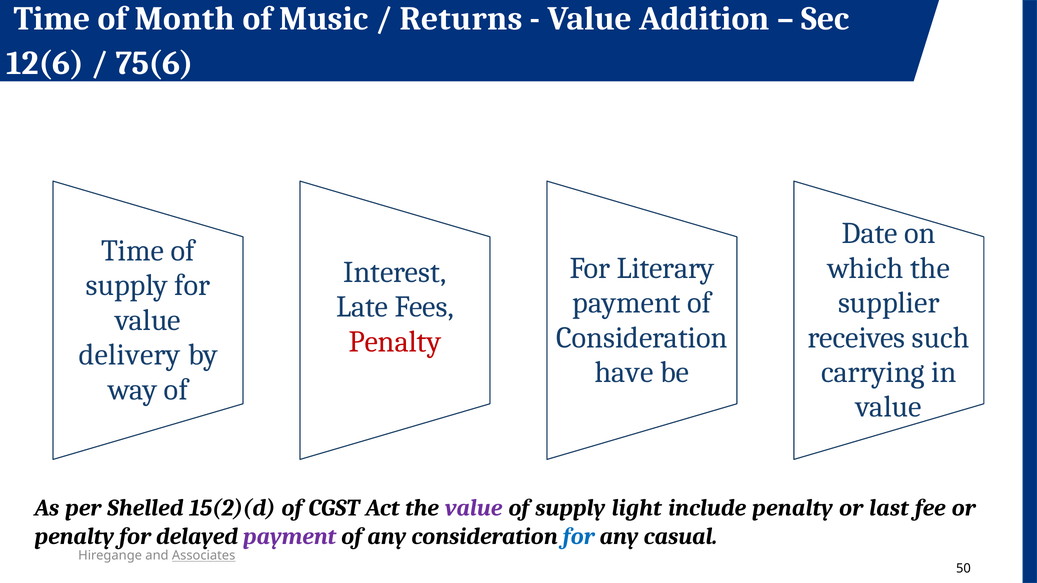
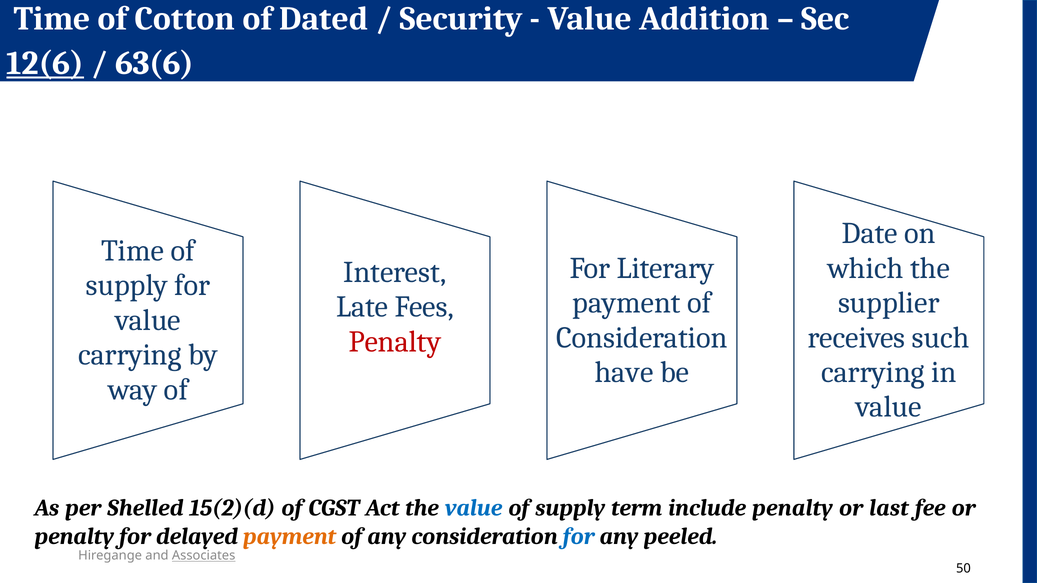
Month: Month -> Cotton (185, 19)
Music: Music -> Dated (324, 19)
Returns: Returns -> Security (461, 19)
12(6 underline: none -> present (45, 63)
75(6: 75(6 -> 63(6 (155, 63)
delivery: delivery -> carrying (130, 355)
value colour: purple -> blue (474, 508)
light: light -> term (637, 508)
payment colour: purple -> orange (290, 537)
casual: casual -> peeled (680, 537)
